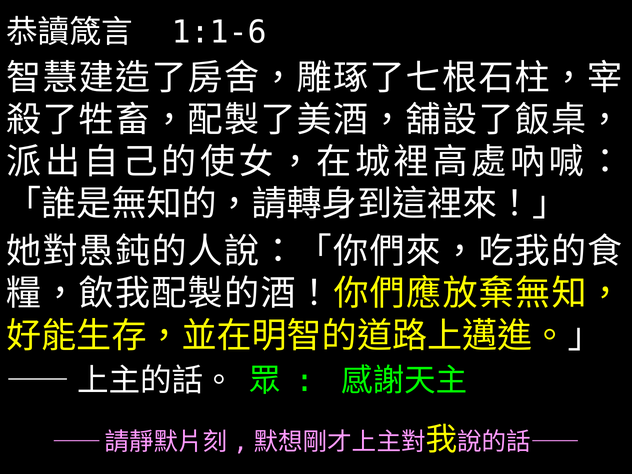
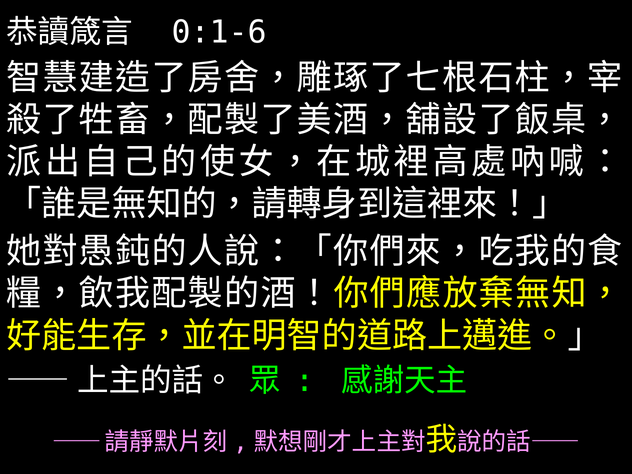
1:1-6: 1:1-6 -> 0:1-6 (219, 32)
